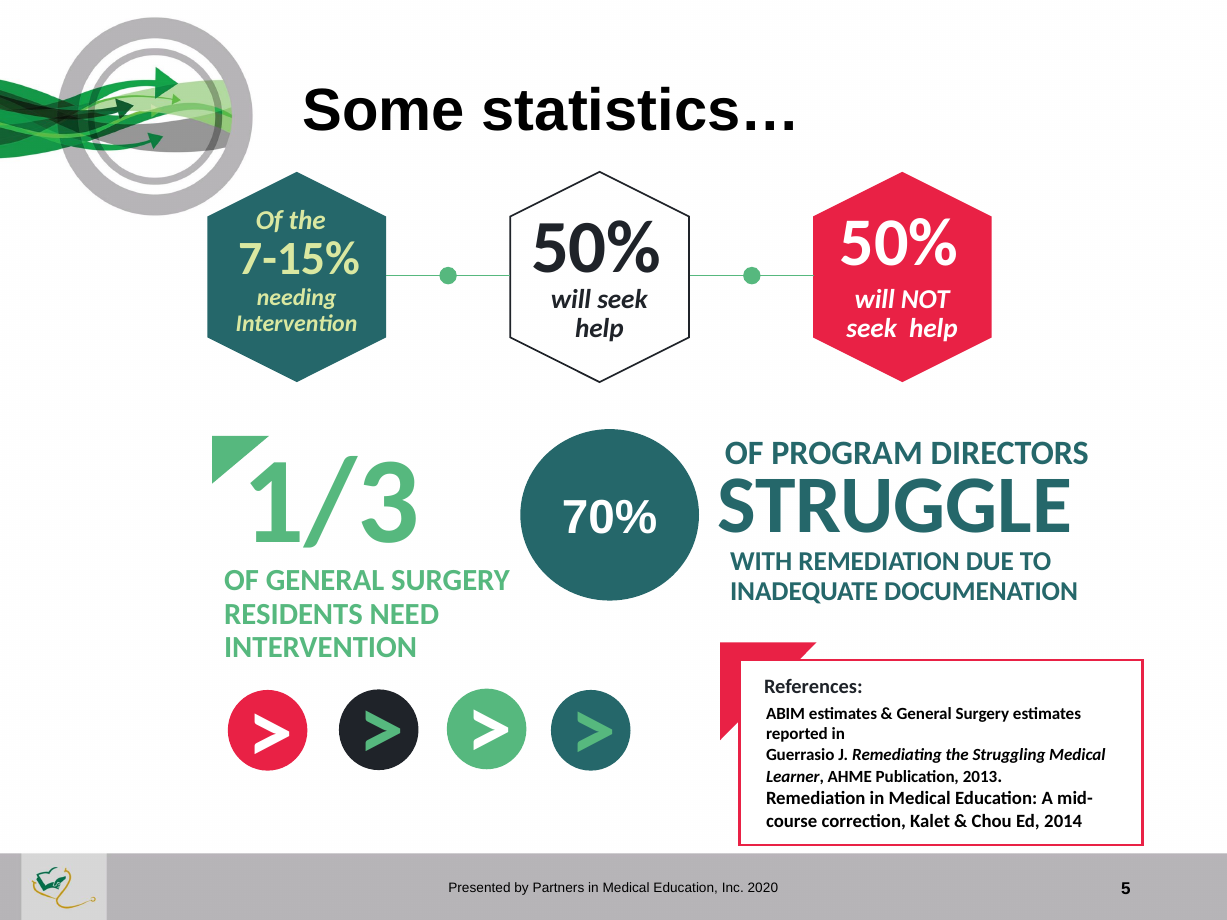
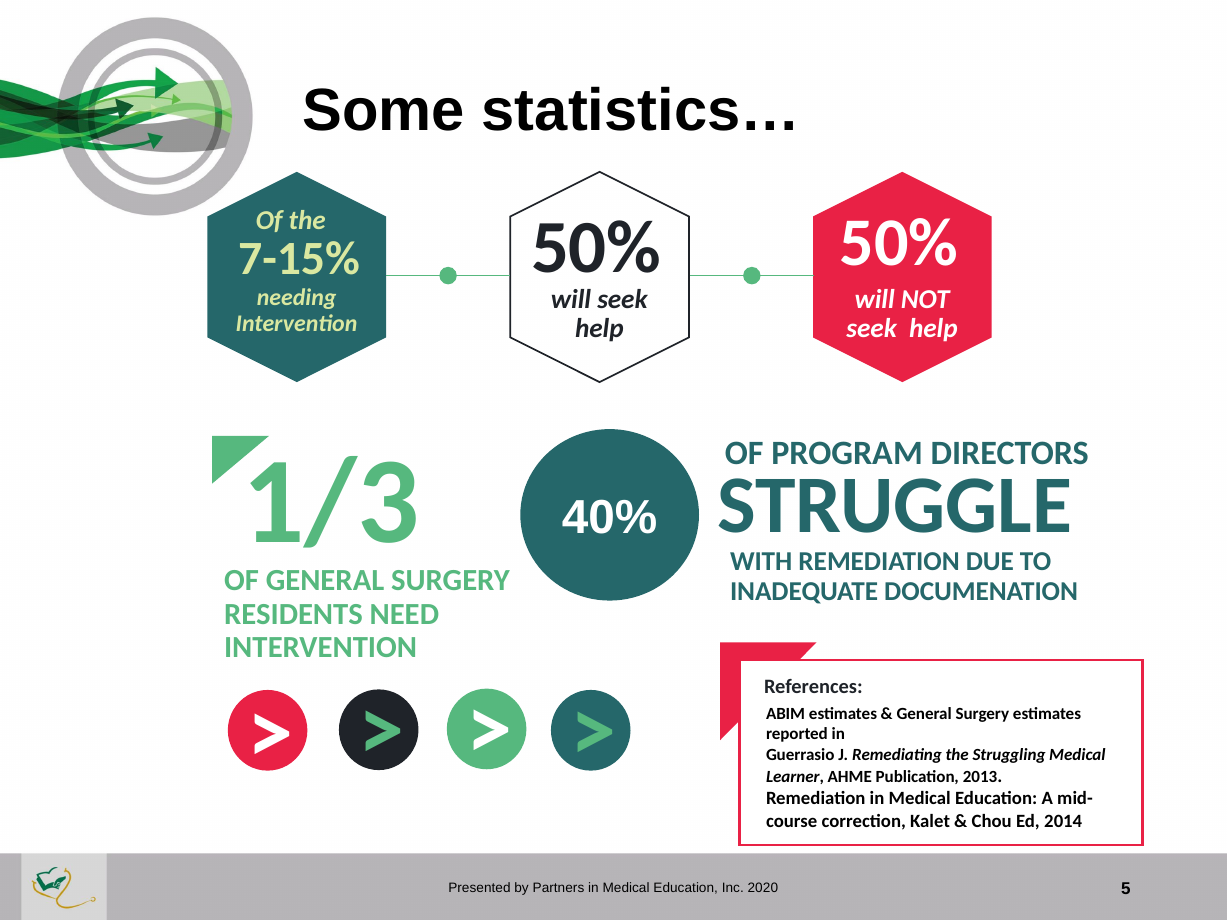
70%: 70% -> 40% (610, 518)
